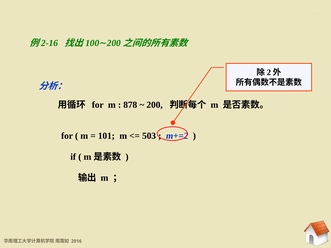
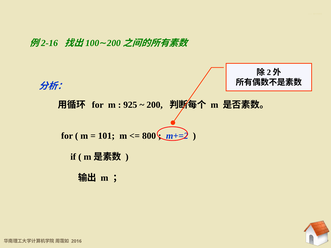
878: 878 -> 925 (130, 105)
503: 503 -> 800 (149, 136)
